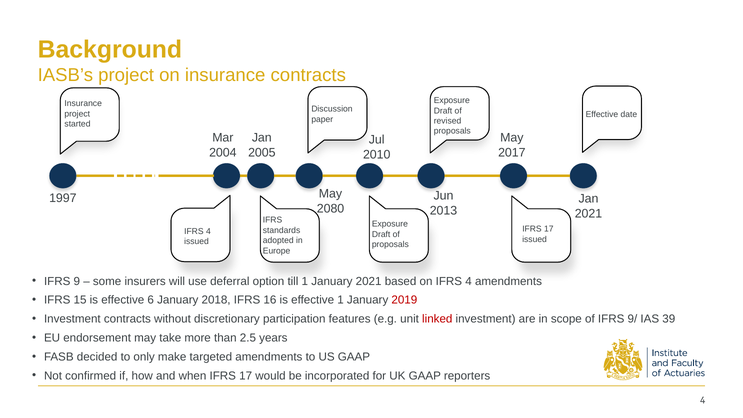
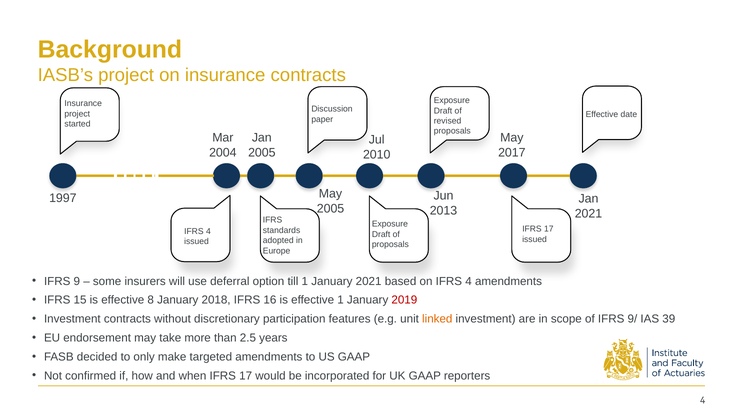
2080: 2080 -> 2005 (331, 208)
6: 6 -> 8 (151, 300)
linked colour: red -> orange (437, 319)
